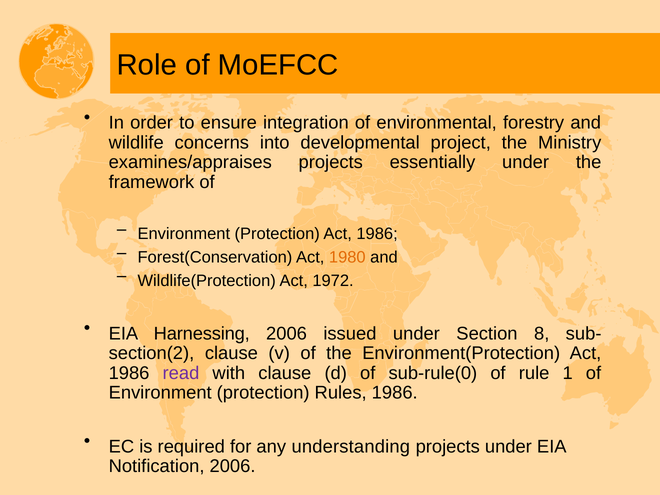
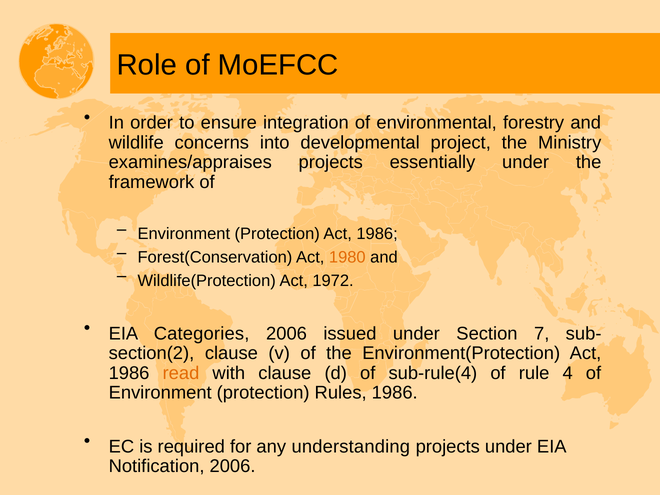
Harnessing: Harnessing -> Categories (202, 333)
8: 8 -> 7 (542, 333)
read colour: purple -> orange (181, 373)
sub-rule(0: sub-rule(0 -> sub-rule(4 (433, 373)
1: 1 -> 4 (568, 373)
